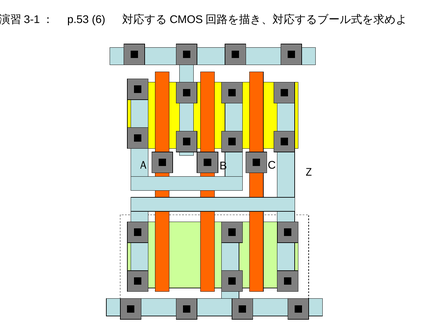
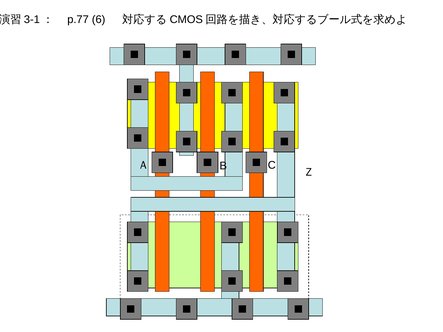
p.53: p.53 -> p.77 (78, 20)
